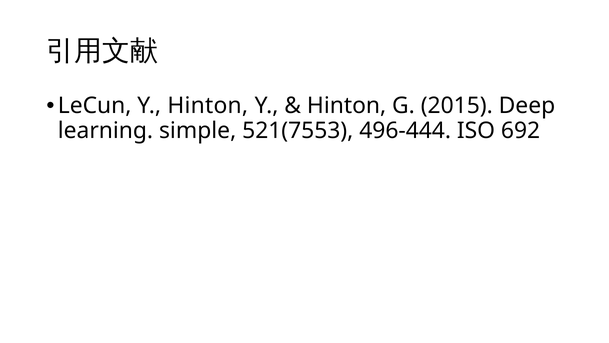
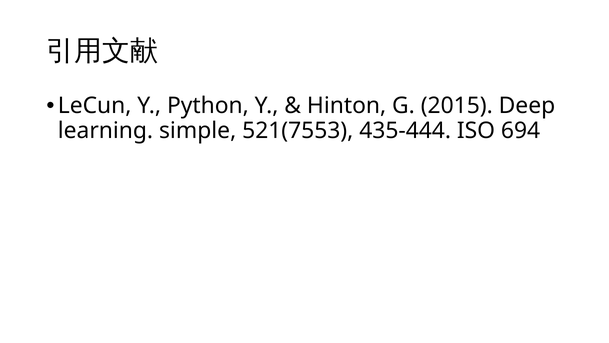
Y Hinton: Hinton -> Python (208, 106)
496-444: 496-444 -> 435-444 (405, 130)
692: 692 -> 694 (521, 130)
